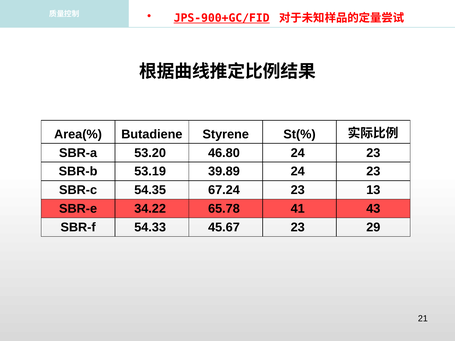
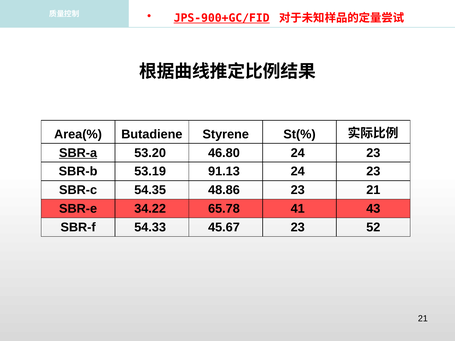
SBR-a underline: none -> present (78, 153)
39.89: 39.89 -> 91.13 (224, 172)
67.24: 67.24 -> 48.86 (224, 190)
23 13: 13 -> 21 (373, 190)
29: 29 -> 52 (373, 228)
